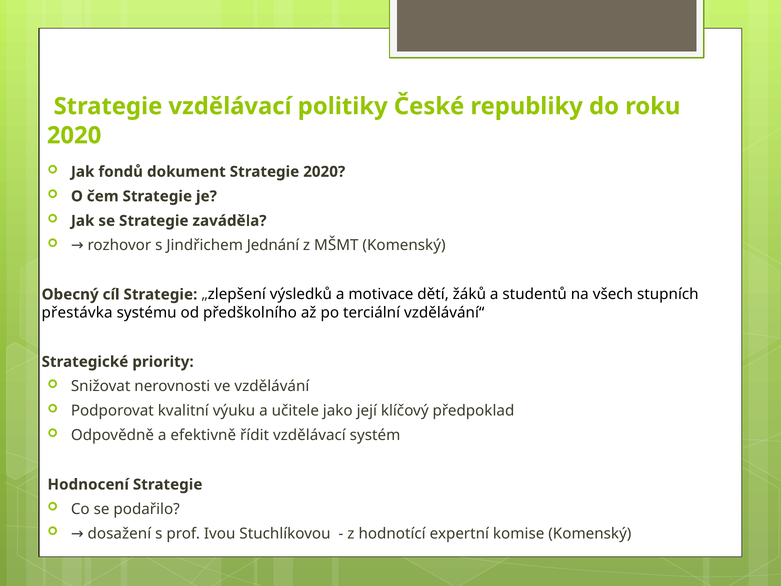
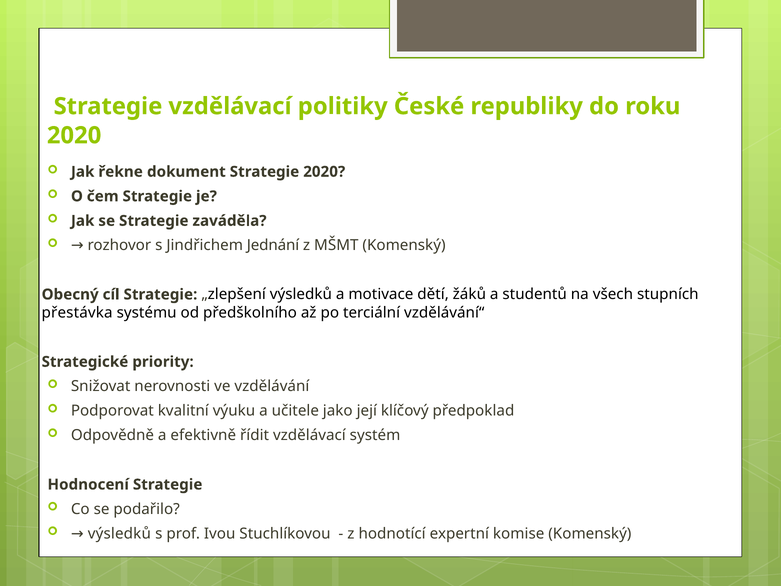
fondů: fondů -> řekne (121, 172)
dosažení: dosažení -> výsledků (119, 533)
